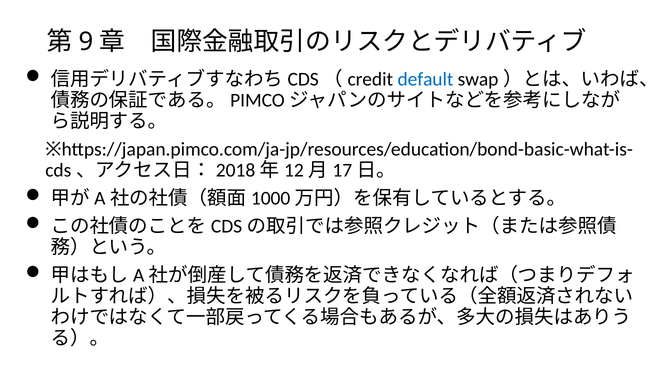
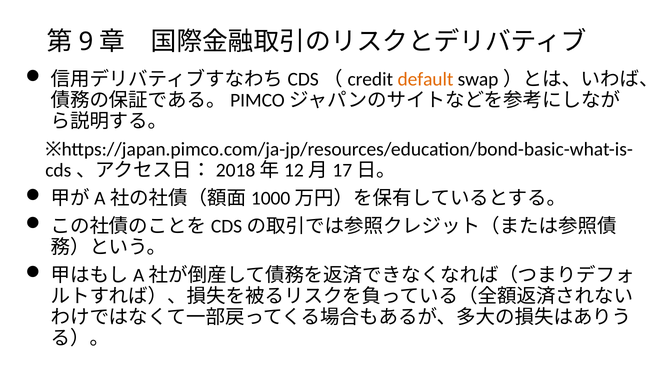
default colour: blue -> orange (425, 79)
